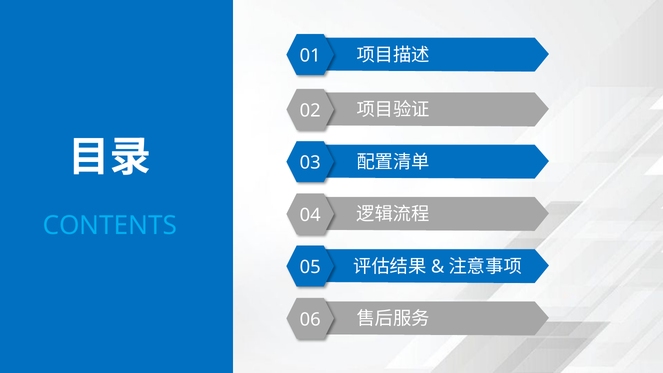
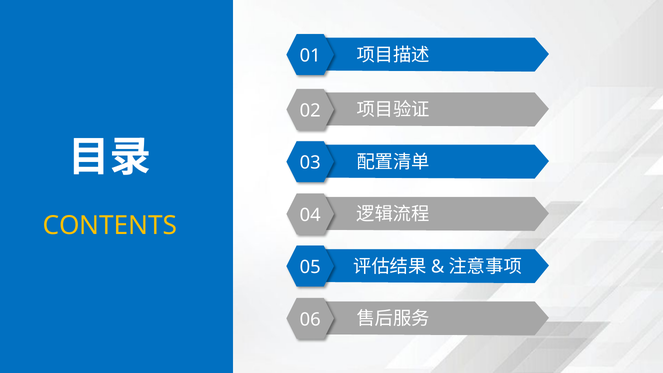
CONTENTS colour: light blue -> yellow (110, 226)
